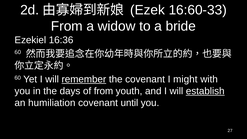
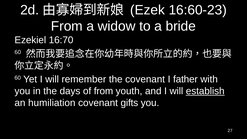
16:60-33: 16:60-33 -> 16:60-23 (198, 10)
16:36: 16:36 -> 16:70 (61, 40)
remember underline: present -> none (84, 79)
might: might -> father (185, 79)
until: until -> gifts (129, 103)
